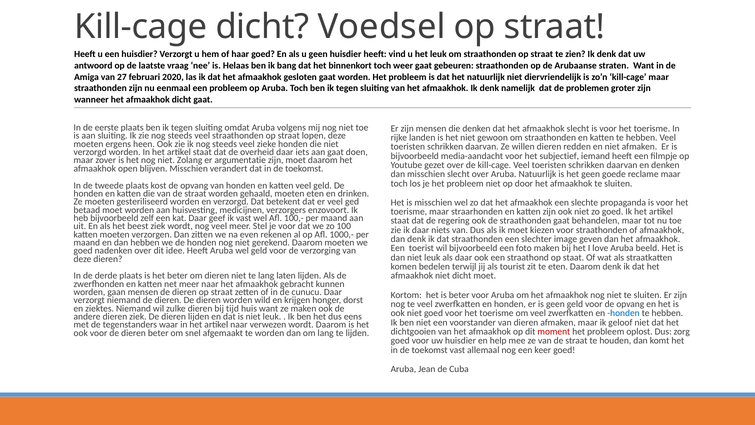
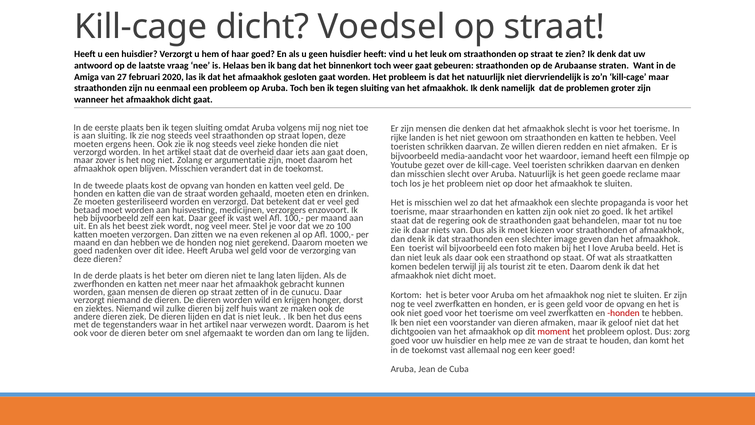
subjectief: subjectief -> waardoor (559, 156)
bij tijd: tijd -> zelf (233, 308)
honden colour: blue -> red (623, 313)
